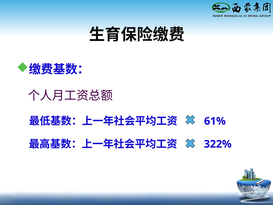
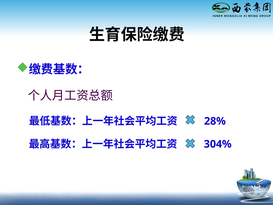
61%: 61% -> 28% (215, 121)
322%: 322% -> 304% (218, 144)
